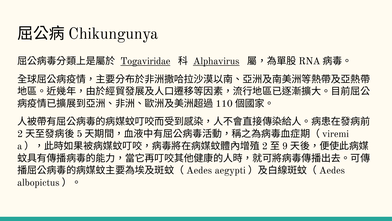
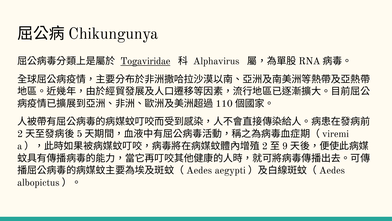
Alphavirus underline: present -> none (216, 61)
